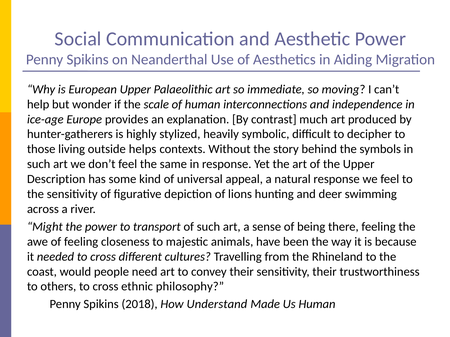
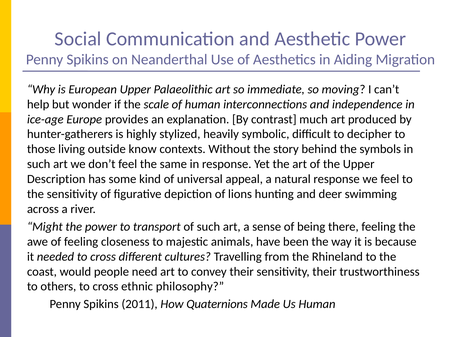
helps: helps -> know (143, 149)
2018: 2018 -> 2011 (140, 304)
Understand: Understand -> Quaternions (217, 304)
